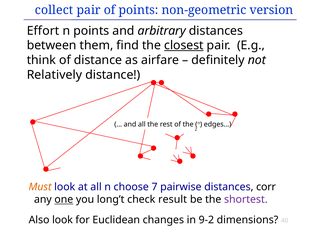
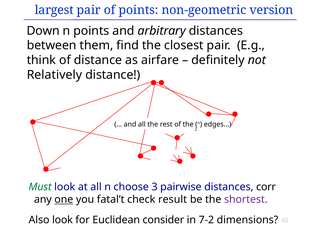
collect: collect -> largest (54, 10)
Effort: Effort -> Down (43, 31)
closest underline: present -> none (184, 45)
Must colour: orange -> green (40, 187)
7: 7 -> 3 (155, 187)
long’t: long’t -> fatal’t (111, 200)
changes: changes -> consider (163, 220)
9-2: 9-2 -> 7-2 (206, 220)
